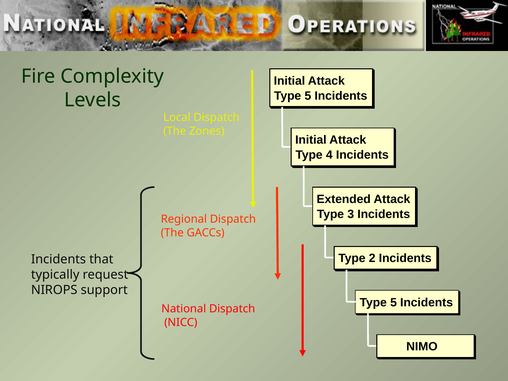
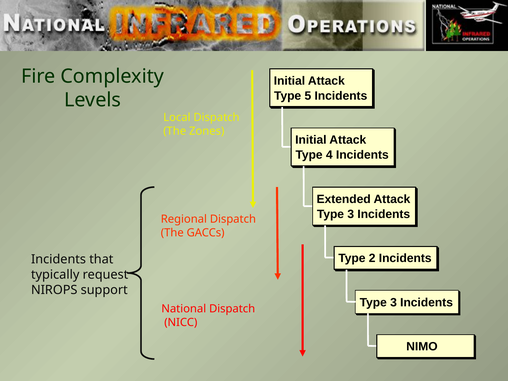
5: 5 -> 3 (394, 303)
